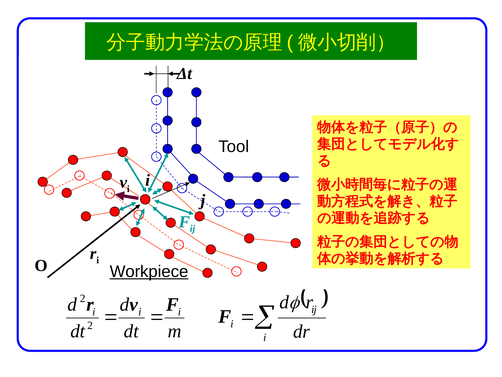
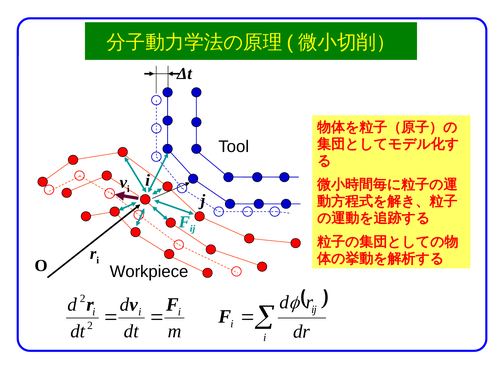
Workpiece underline: present -> none (149, 271)
